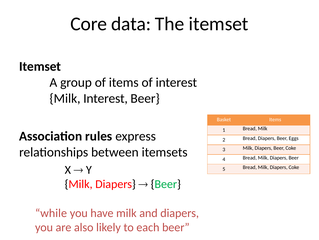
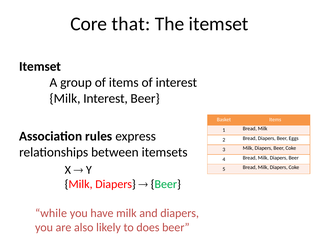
data: data -> that (131, 24)
each: each -> does (148, 227)
